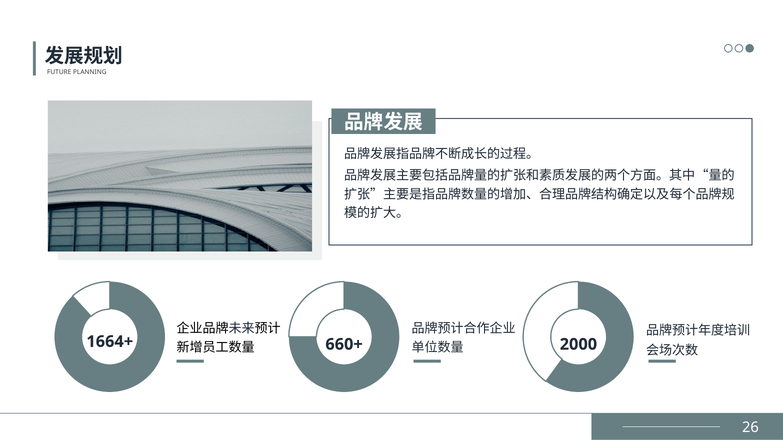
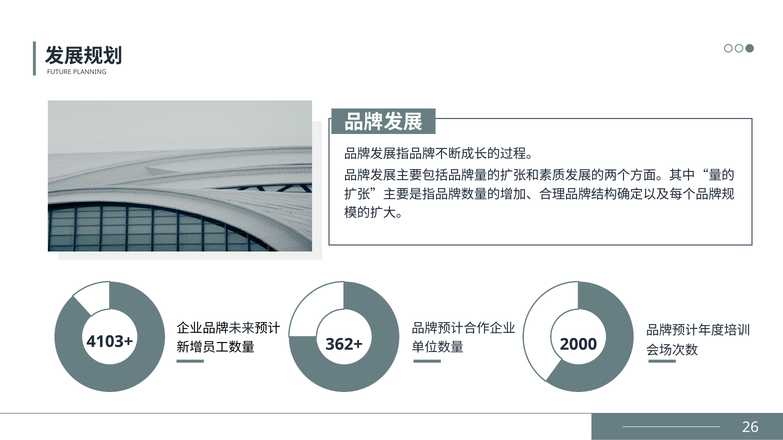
1664+: 1664+ -> 4103+ (110, 342)
660+: 660+ -> 362+ (344, 345)
